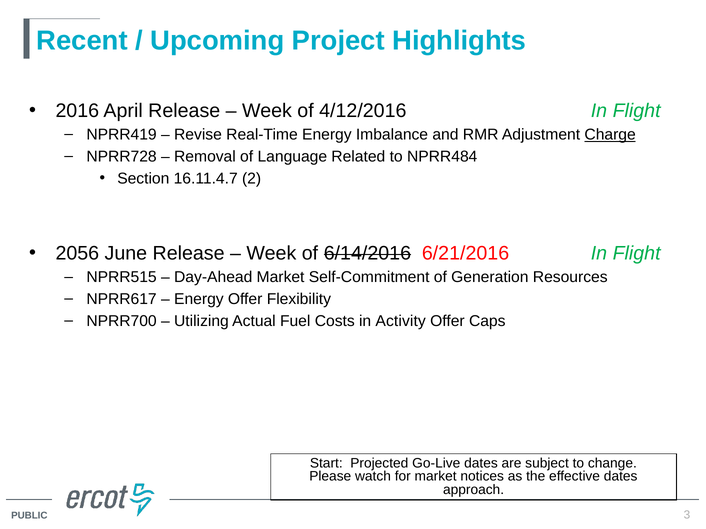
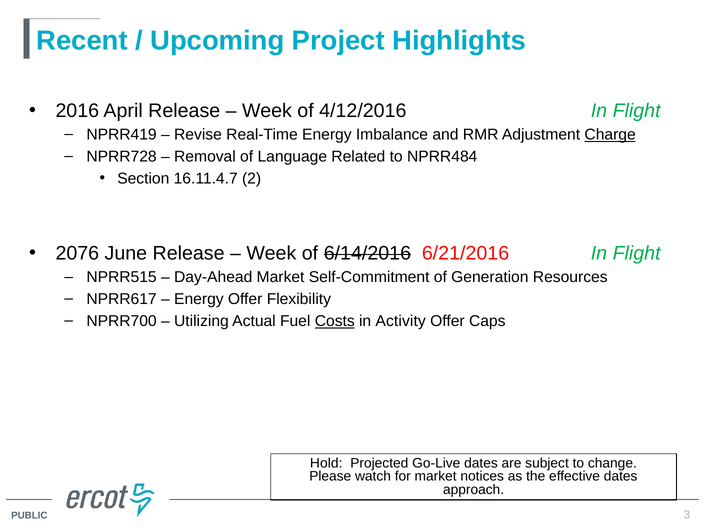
2056: 2056 -> 2076 (77, 254)
Costs underline: none -> present (335, 321)
Start: Start -> Hold (326, 464)
